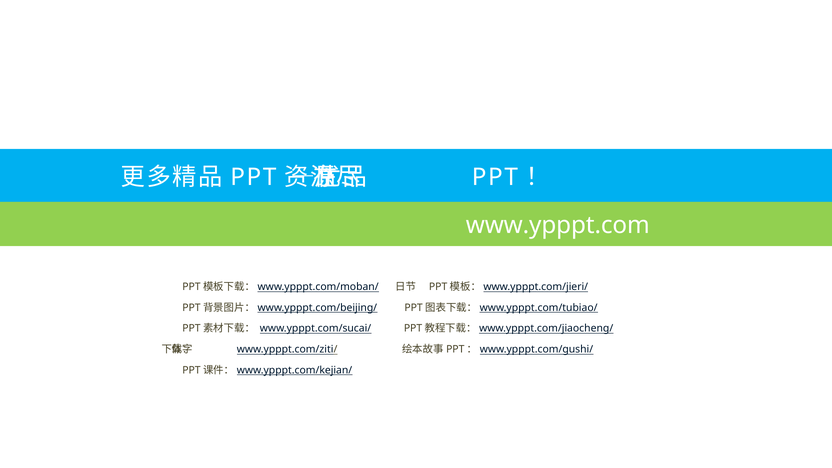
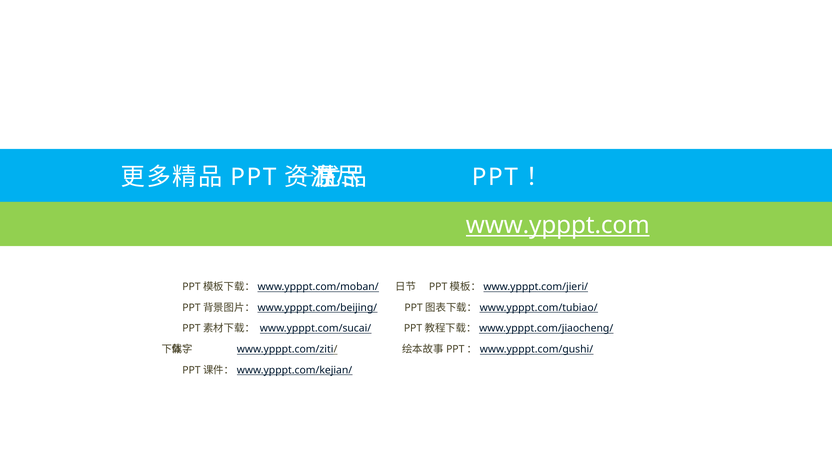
www.ypppt.com underline: none -> present (558, 225)
